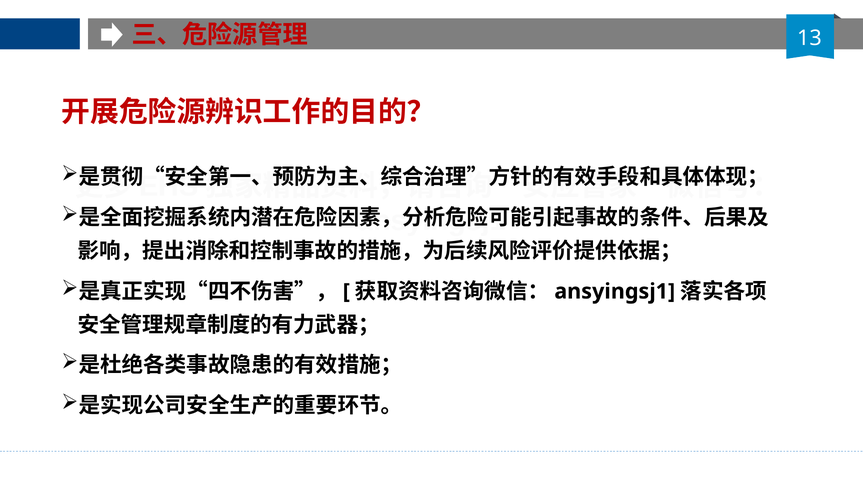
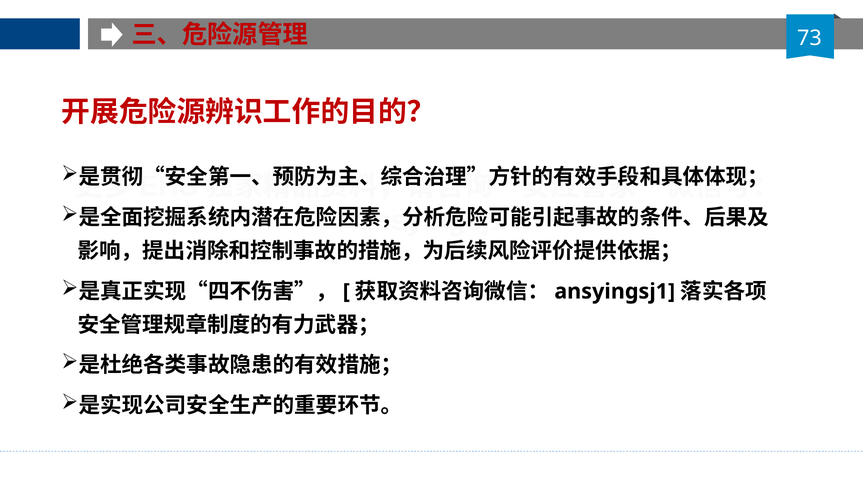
13: 13 -> 73 (809, 38)
